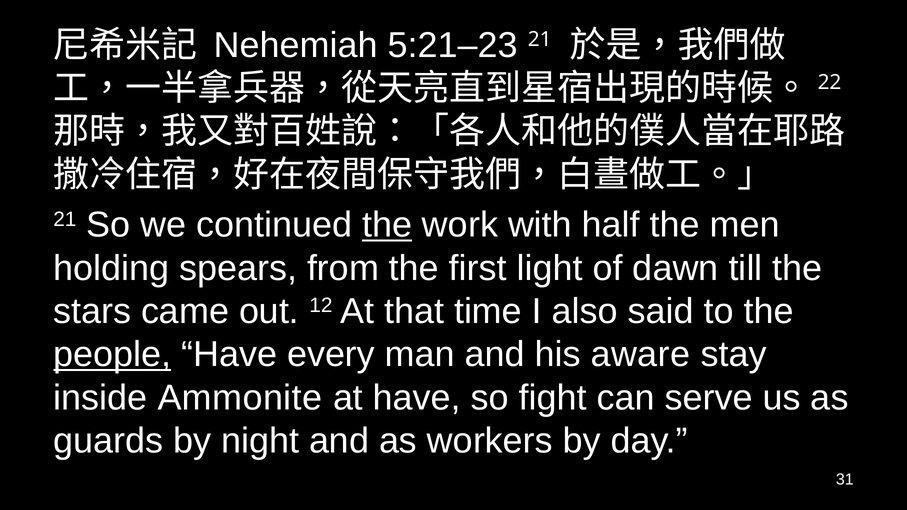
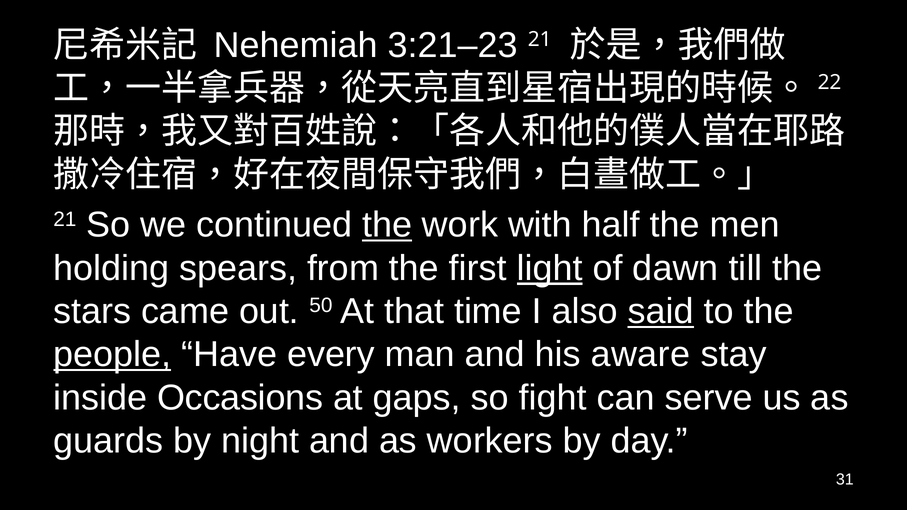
5:21–23: 5:21–23 -> 3:21–23 (453, 45)
light underline: none -> present (550, 268)
12: 12 -> 50 (321, 306)
said underline: none -> present (661, 311)
Ammonite: Ammonite -> Occasions (240, 398)
at have: have -> gaps (417, 398)
